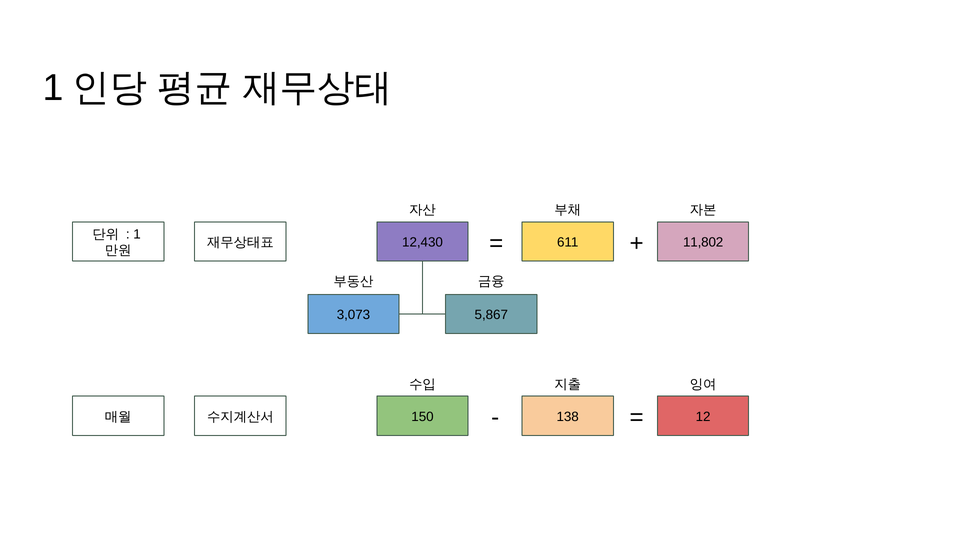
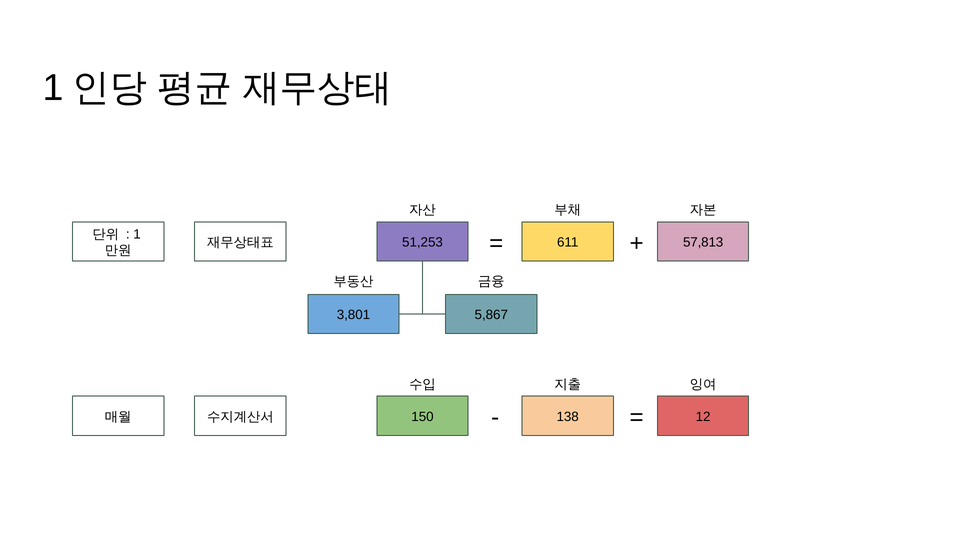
11,802: 11,802 -> 57,813 (703, 242)
12,430: 12,430 -> 51,253 (422, 242)
3,073: 3,073 -> 3,801 (353, 315)
